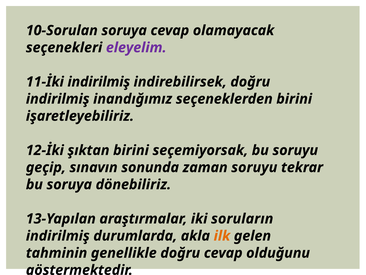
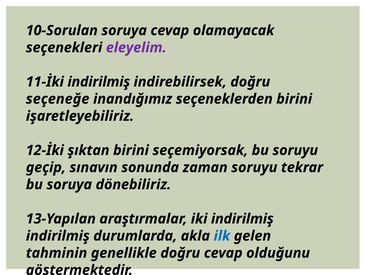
indirilmiş: indirilmiş -> seçeneğe (58, 99)
iki soruların: soruların -> indirilmiş (242, 218)
ilk colour: orange -> blue (222, 235)
